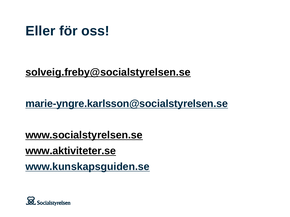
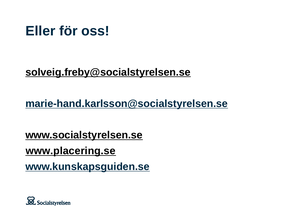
marie-yngre.karlsson@socialstyrelsen.se: marie-yngre.karlsson@socialstyrelsen.se -> marie-hand.karlsson@socialstyrelsen.se (127, 104)
www.aktiviteter.se: www.aktiviteter.se -> www.placering.se (71, 151)
